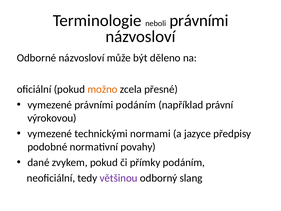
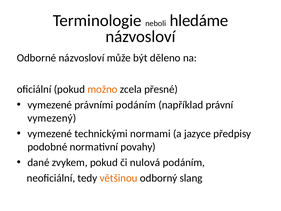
neboli právními: právními -> hledáme (199, 20)
výrokovou: výrokovou -> vymezený (52, 118)
přímky: přímky -> nulová (145, 162)
většinou colour: purple -> orange (119, 178)
